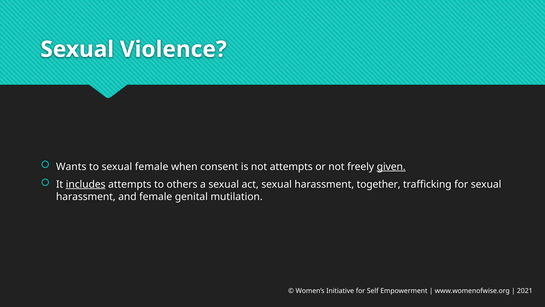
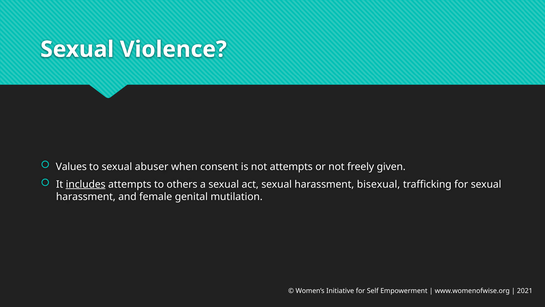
Wants: Wants -> Values (71, 166)
sexual female: female -> abuser (152, 166)
given underline: present -> none (391, 166)
together: together -> bisexual (378, 184)
